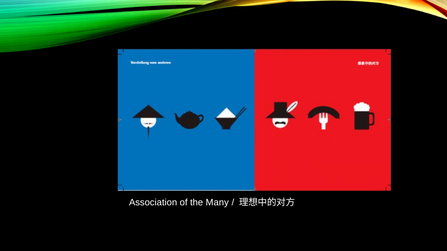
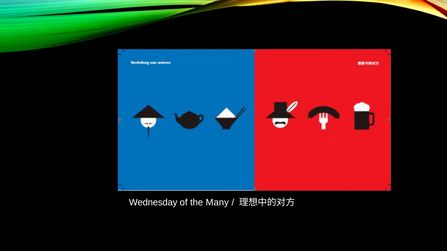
Association: Association -> Wednesday (153, 203)
